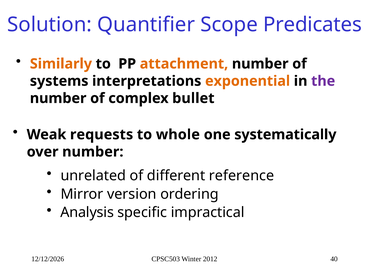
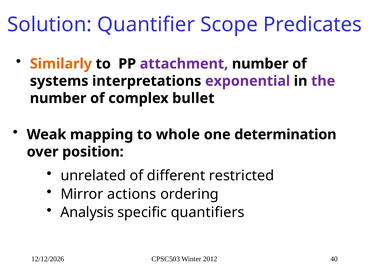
attachment colour: orange -> purple (184, 64)
exponential colour: orange -> purple (248, 81)
requests: requests -> mapping (102, 134)
systematically: systematically -> determination (285, 134)
over number: number -> position (93, 152)
reference: reference -> restricted (242, 176)
version: version -> actions (132, 194)
impractical: impractical -> quantifiers (208, 212)
